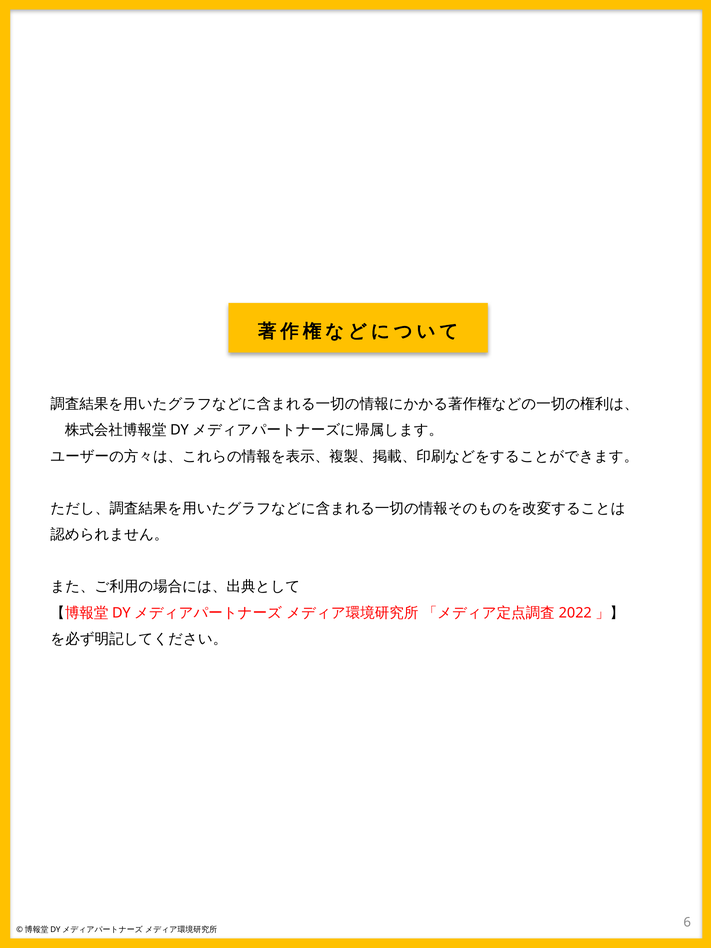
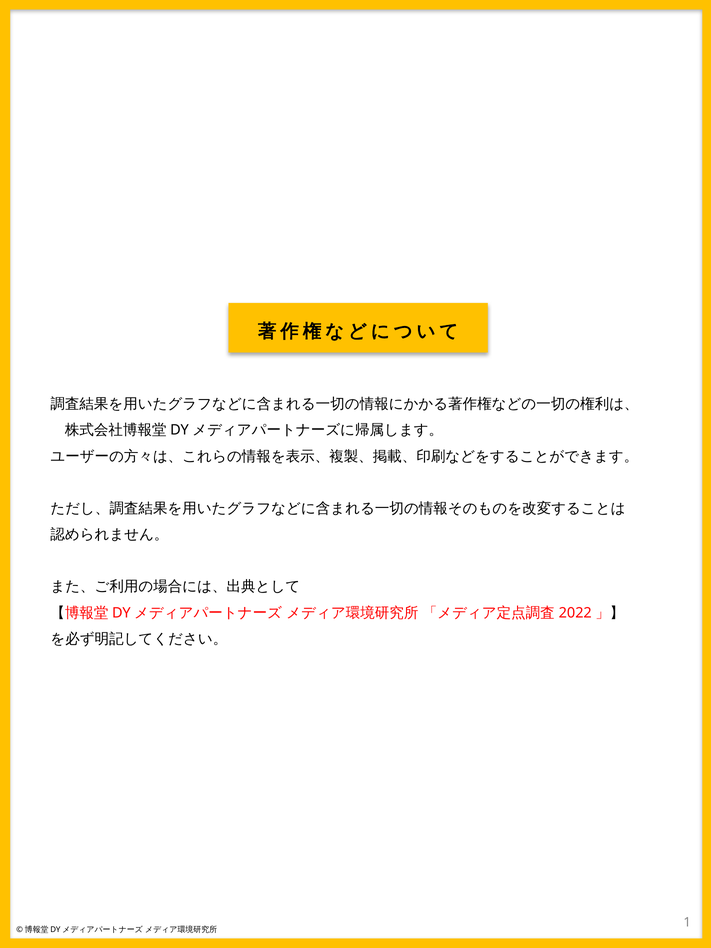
6: 6 -> 1 (687, 923)
